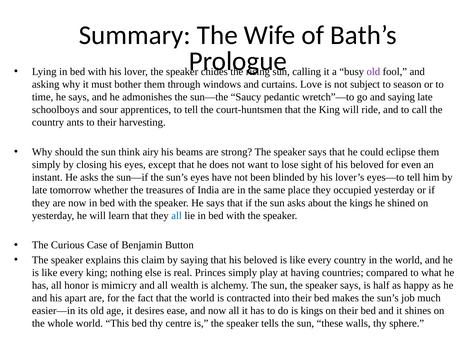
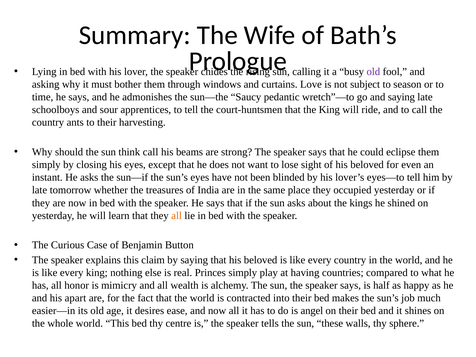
think airy: airy -> call (151, 152)
all colour: blue -> orange (177, 216)
is kings: kings -> angel (312, 311)
